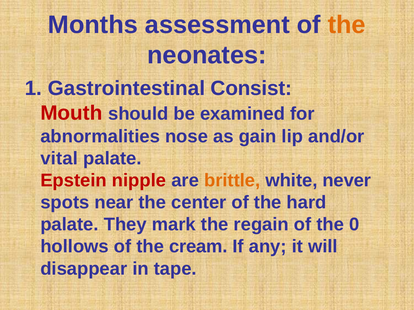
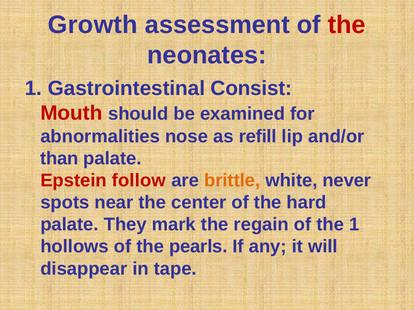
Months: Months -> Growth (93, 25)
the colour: orange -> red (347, 25)
gain: gain -> refill (258, 137)
vital: vital -> than (59, 159)
nipple: nipple -> follow (139, 181)
the 0: 0 -> 1 (354, 225)
cream: cream -> pearls (198, 247)
